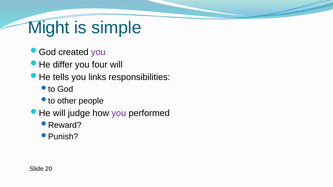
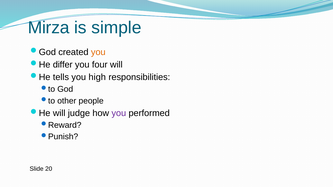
Might: Might -> Mirza (49, 28)
you colour: purple -> orange (98, 52)
links: links -> high (97, 77)
